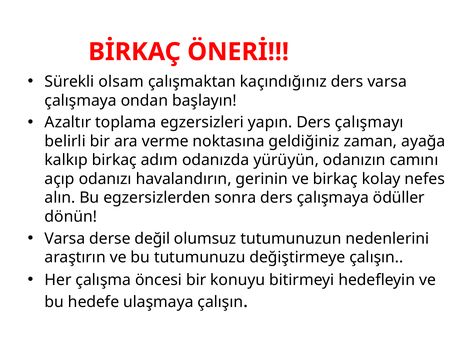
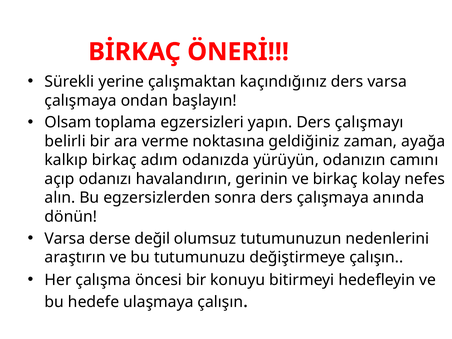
olsam: olsam -> yerine (121, 82)
Azaltır: Azaltır -> Olsam (68, 122)
ödüller: ödüller -> anında (399, 198)
